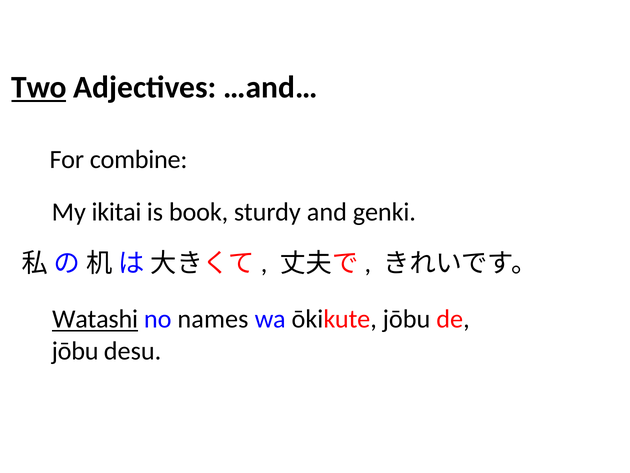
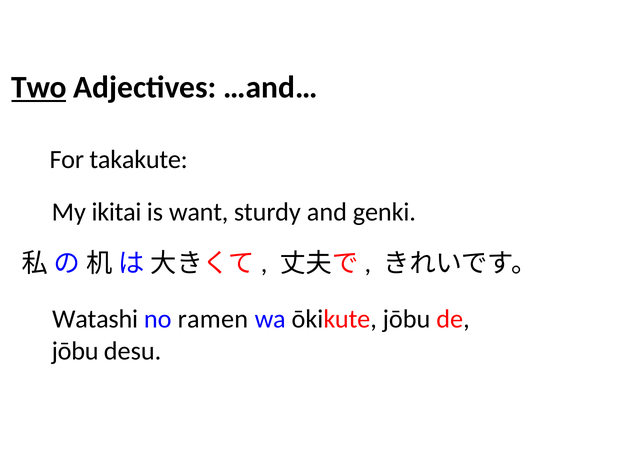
combine: combine -> takakute (139, 159)
book: book -> want (199, 212)
Watashi underline: present -> none (95, 319)
names: names -> ramen (213, 319)
